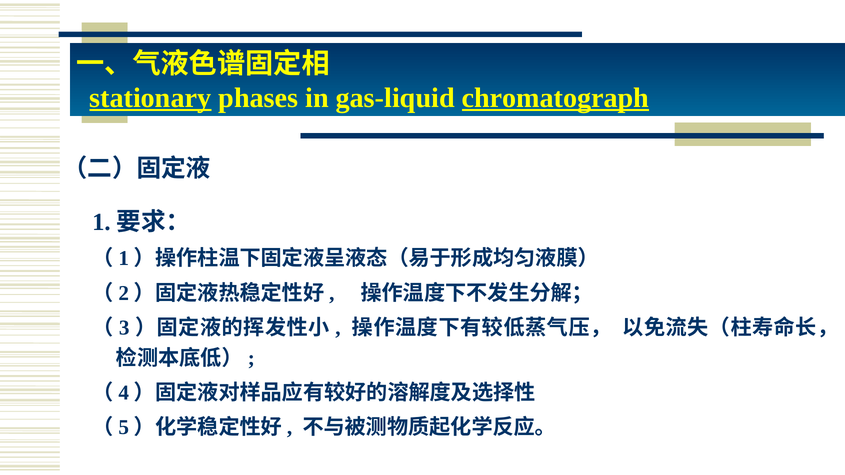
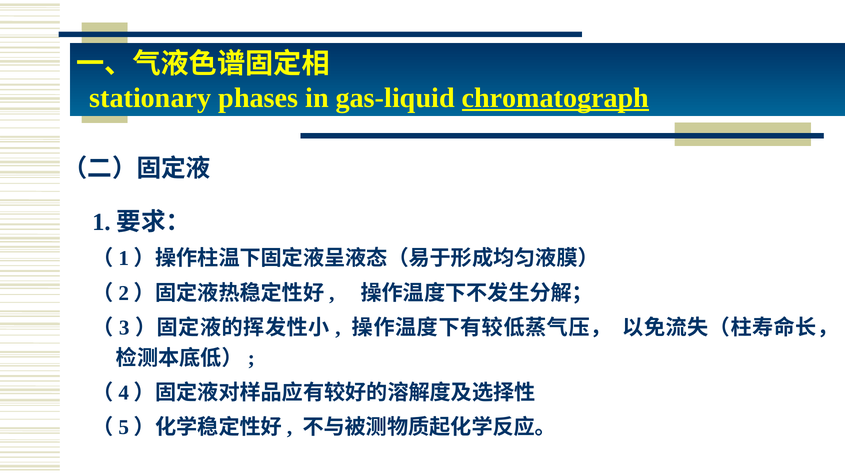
stationary underline: present -> none (150, 98)
